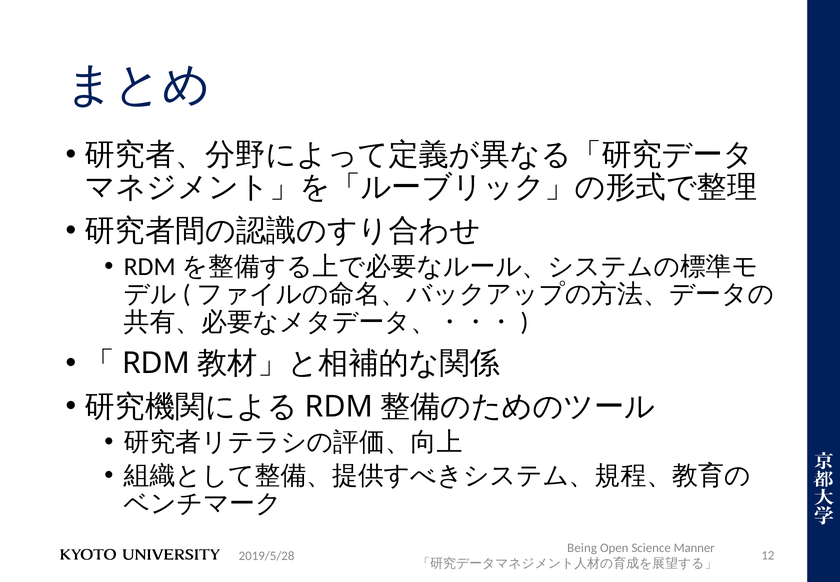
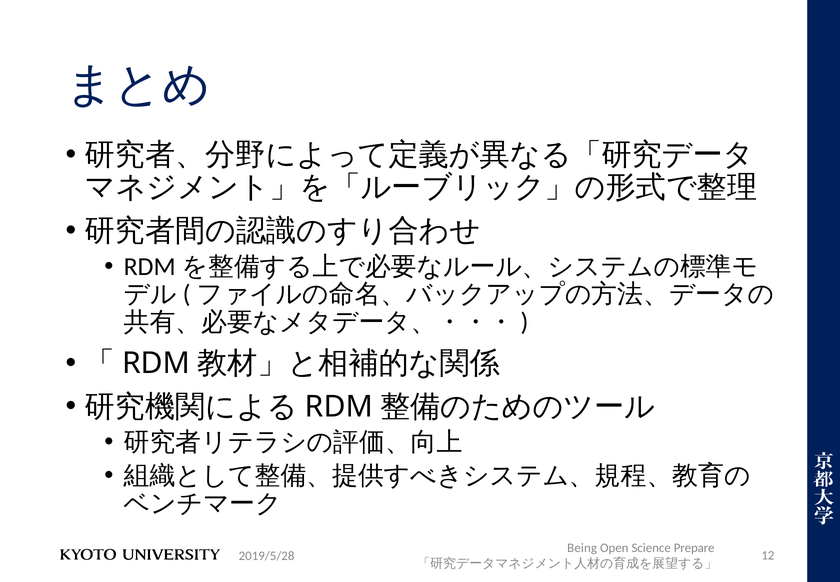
Manner: Manner -> Prepare (694, 548)
